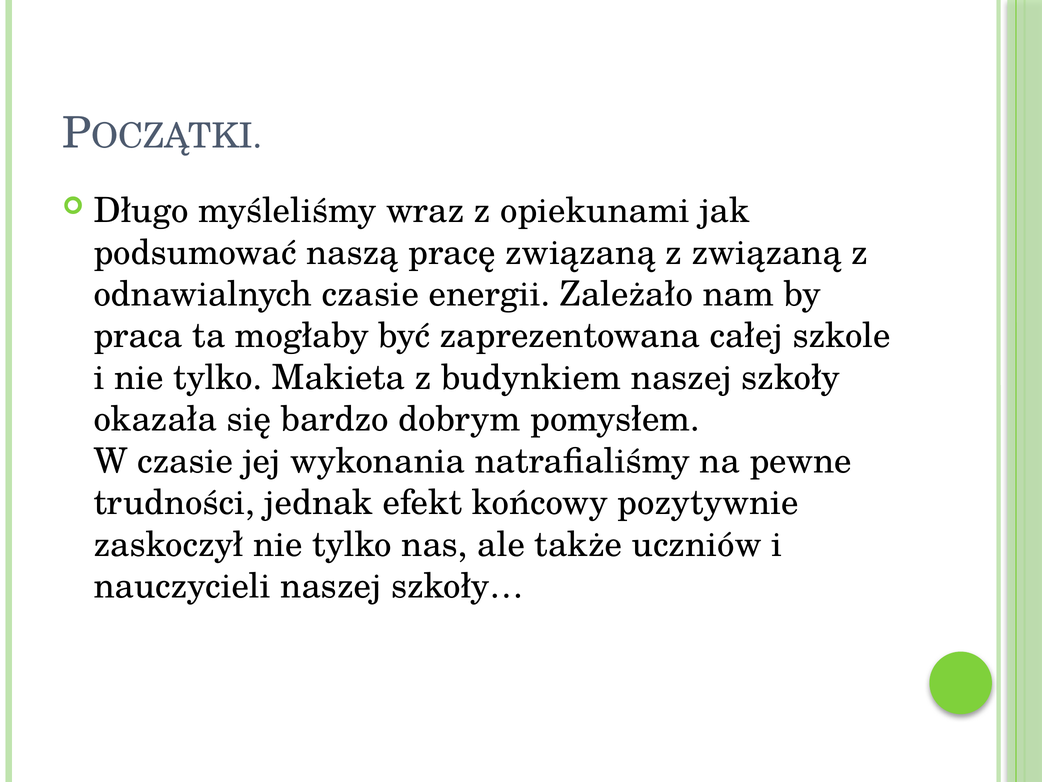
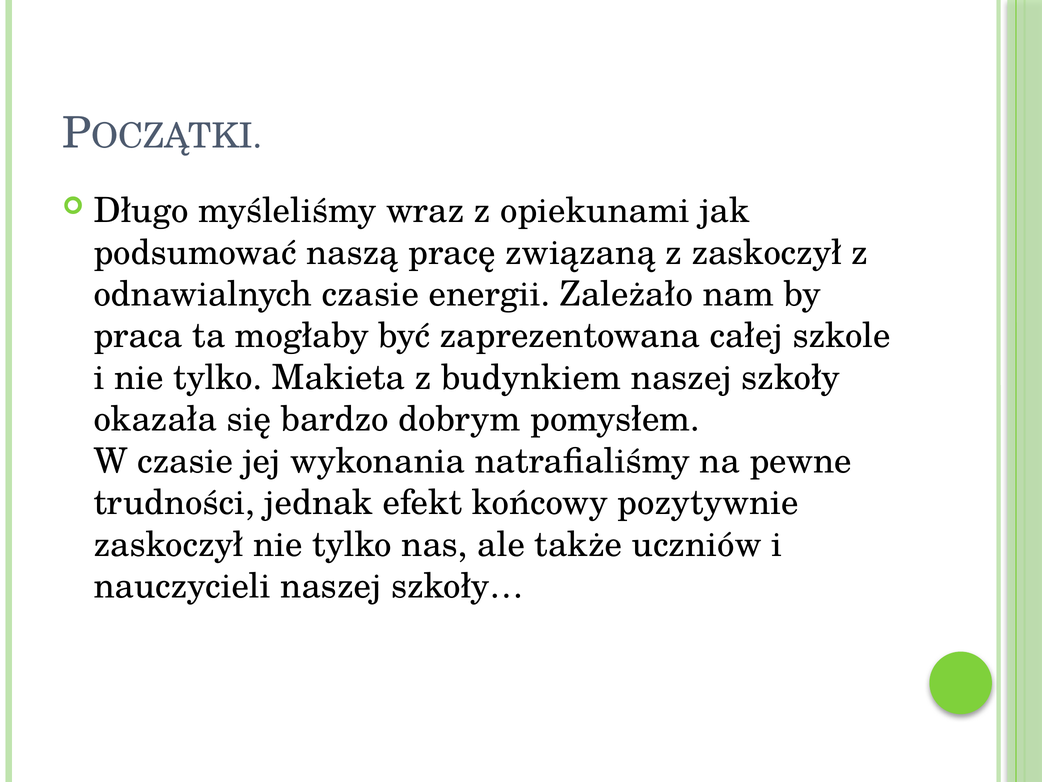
z związaną: związaną -> zaskoczył (767, 252)
